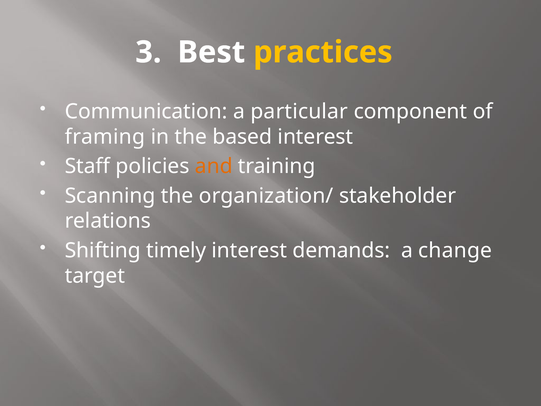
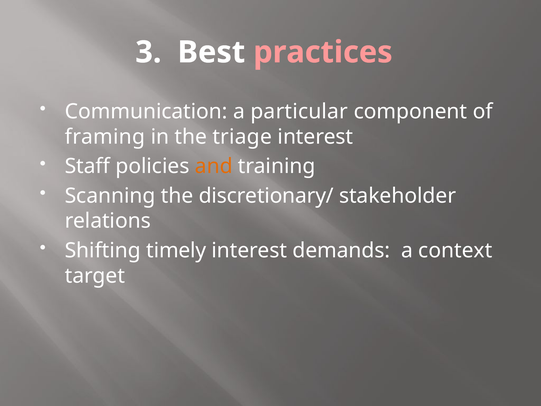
practices colour: yellow -> pink (323, 52)
based: based -> triage (242, 137)
organization/: organization/ -> discretionary/ (266, 196)
change: change -> context (455, 250)
